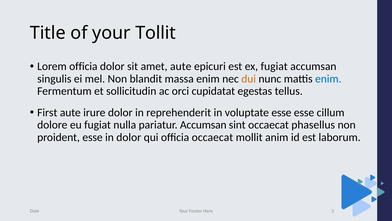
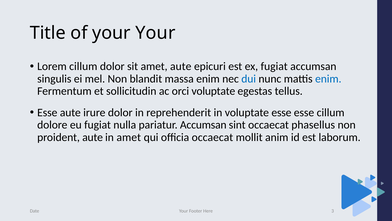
your Tollit: Tollit -> Your (155, 33)
Lorem officia: officia -> cillum (83, 66)
dui colour: orange -> blue (249, 79)
orci cupidatat: cupidatat -> voluptate (213, 91)
First: First -> Esse (47, 112)
proident esse: esse -> aute (93, 137)
in dolor: dolor -> amet (129, 137)
